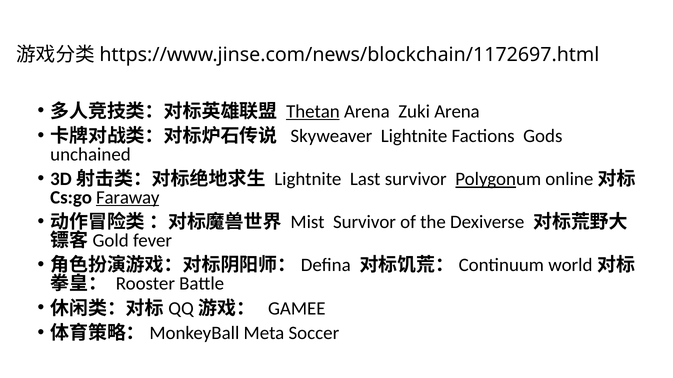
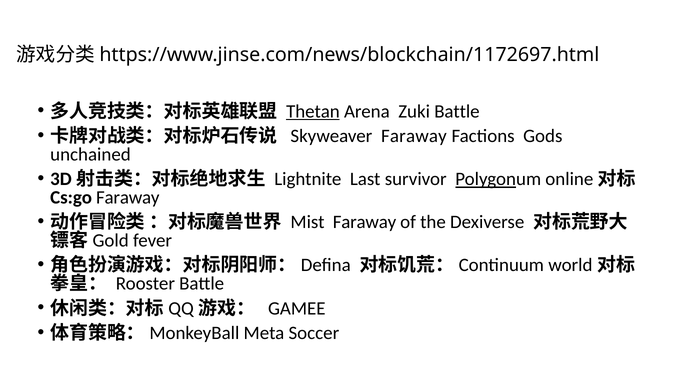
Zuki Arena: Arena -> Battle (457, 111)
Skyweaver Lightnite: Lightnite -> Faraway (414, 136)
Faraway underline: present -> none (128, 198)
Mist Survivor: Survivor -> Faraway (365, 222)
